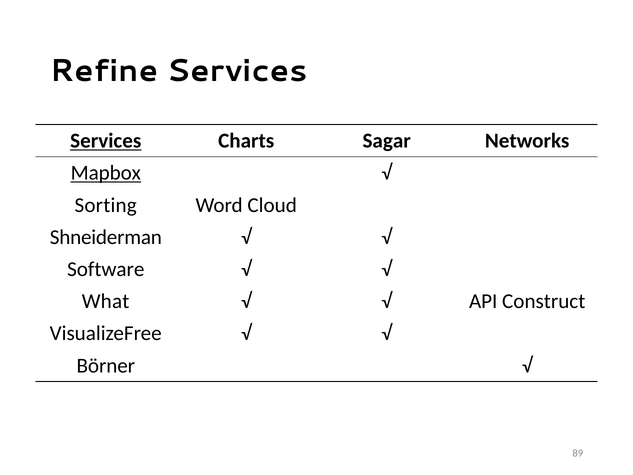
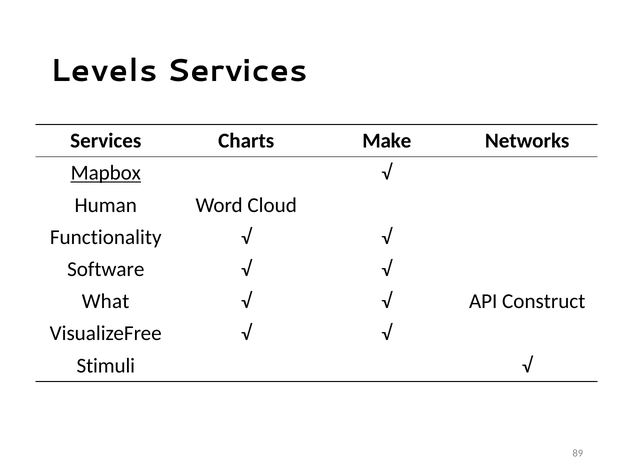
Refine: Refine -> Levels (104, 71)
Services underline: present -> none (106, 141)
Sagar: Sagar -> Make (387, 141)
Sorting: Sorting -> Human (106, 205)
Shneiderman: Shneiderman -> Functionality (106, 237)
Börner: Börner -> Stimuli (106, 365)
